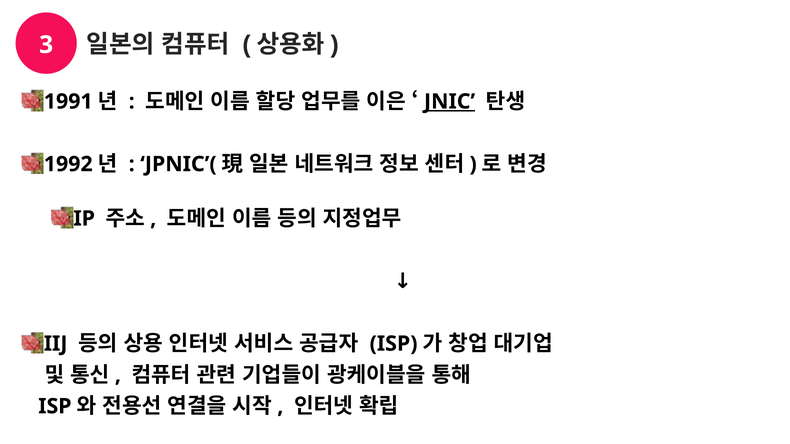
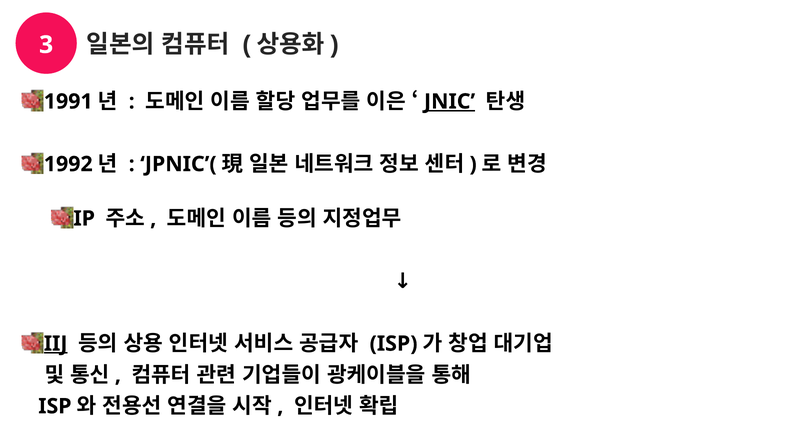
IIJ underline: none -> present (56, 344)
